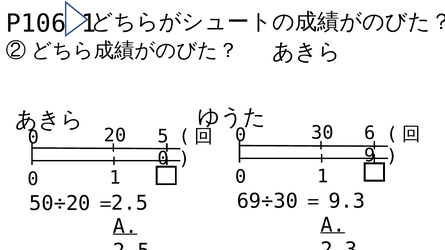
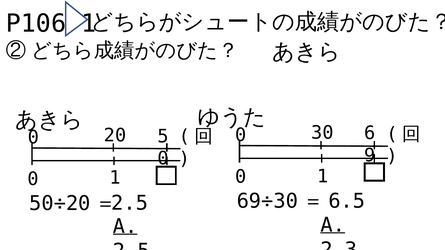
9.3: 9.3 -> 6.5 (347, 201)
